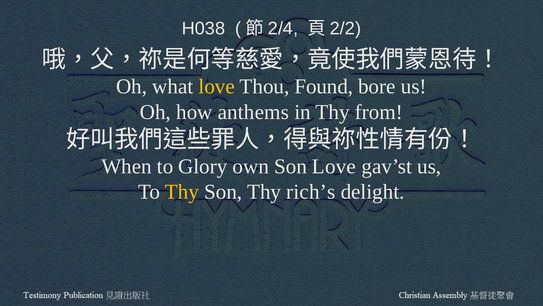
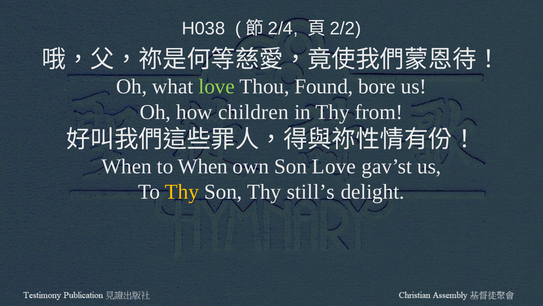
love colour: yellow -> light green (217, 86)
anthems: anthems -> children (253, 112)
to Glory: Glory -> When (203, 166)
rich’s: rich’s -> still’s (311, 192)
